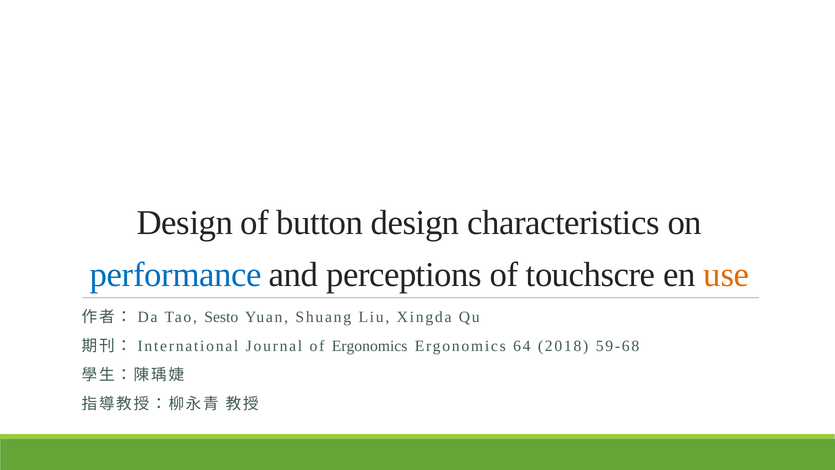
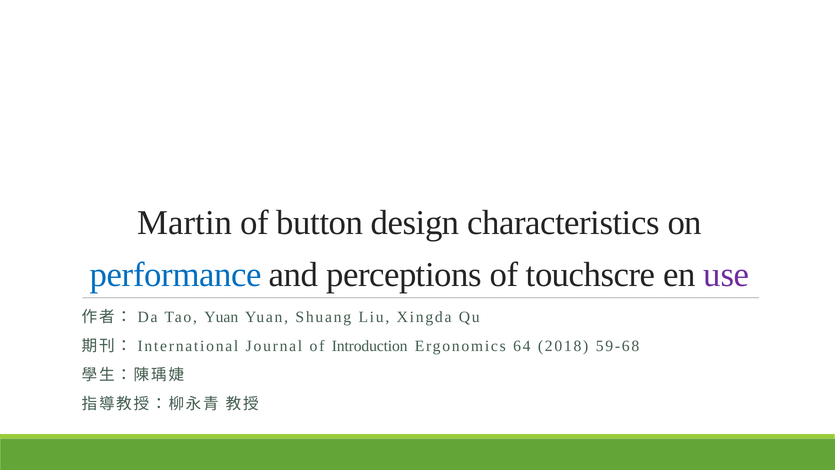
Design: Design -> Martin (185, 222)
use colour: orange -> purple (726, 275)
Tao Sesto: Sesto -> Yuan (221, 317)
of Ergonomics: Ergonomics -> Introduction (370, 346)
